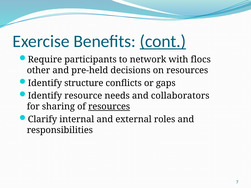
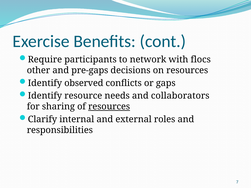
cont underline: present -> none (163, 41)
pre-held: pre-held -> pre-gaps (90, 70)
structure: structure -> observed (84, 83)
